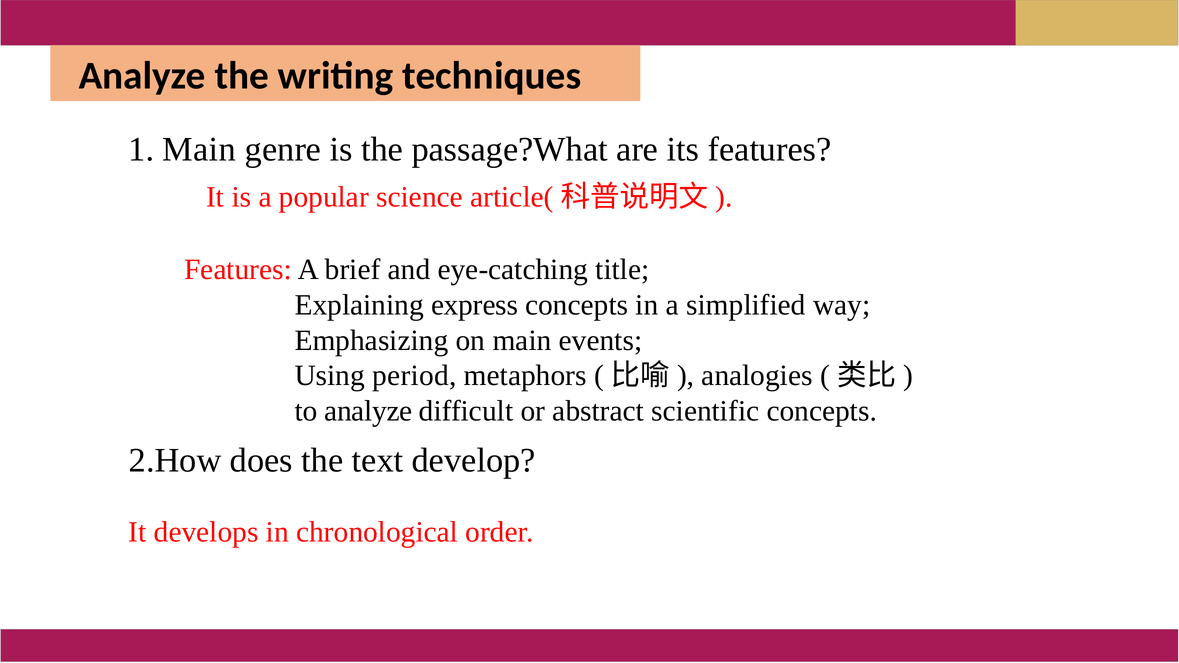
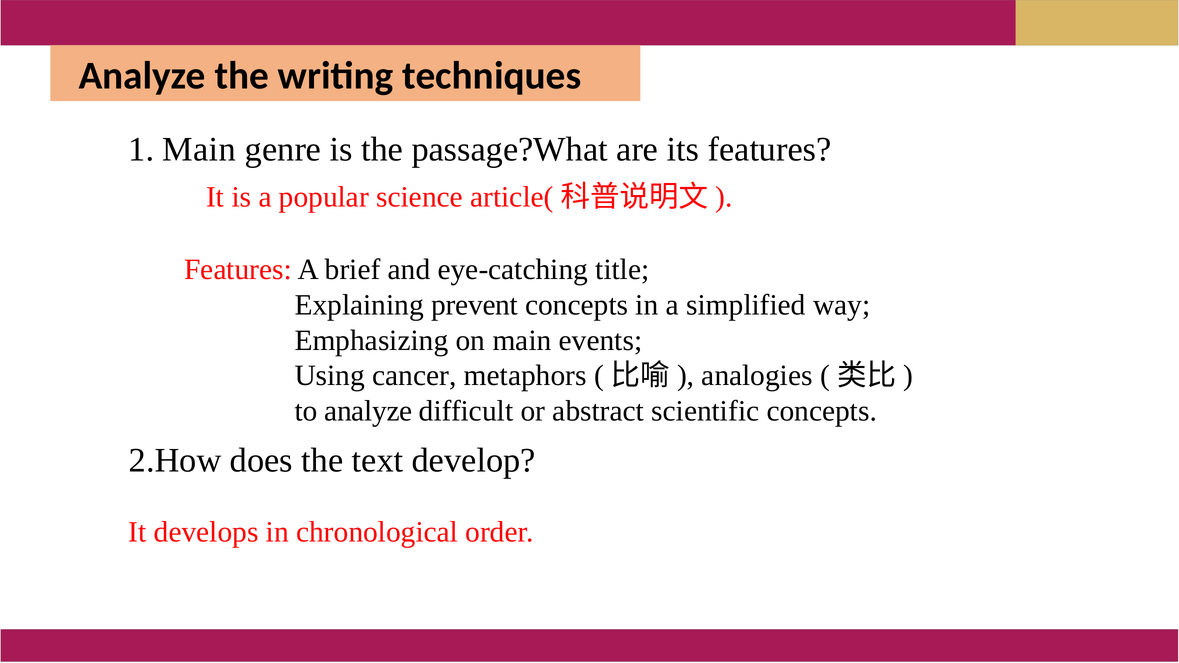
express: express -> prevent (475, 305)
period: period -> cancer (414, 376)
